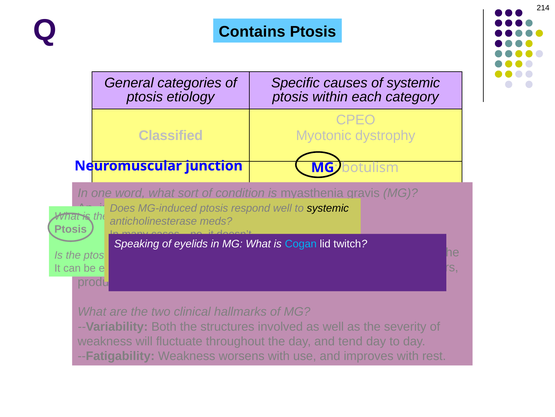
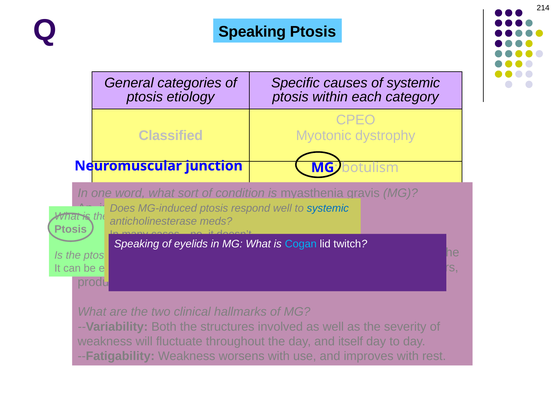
Q Contains: Contains -> Speaking (252, 32)
systemic colour: black -> blue (328, 208)
tend: tend -> itself (351, 341)
